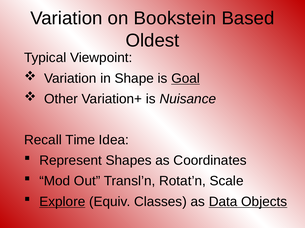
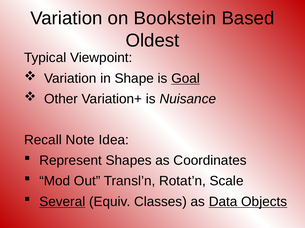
Time: Time -> Note (80, 140)
Explore: Explore -> Several (62, 202)
